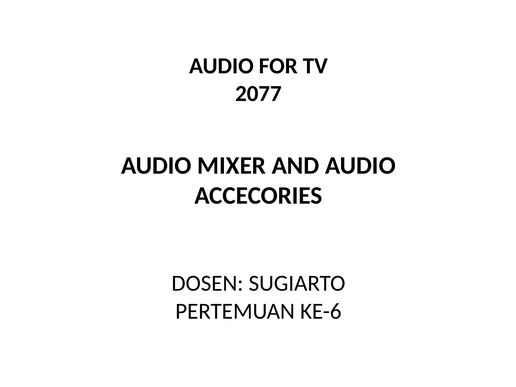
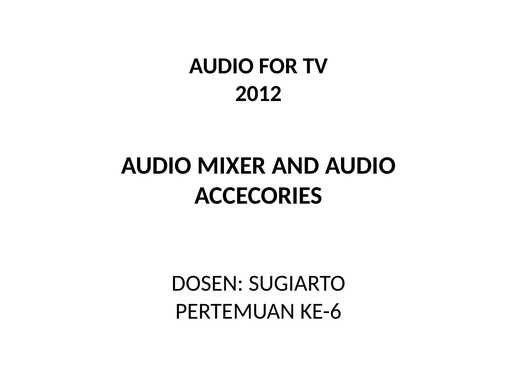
2077: 2077 -> 2012 (258, 94)
